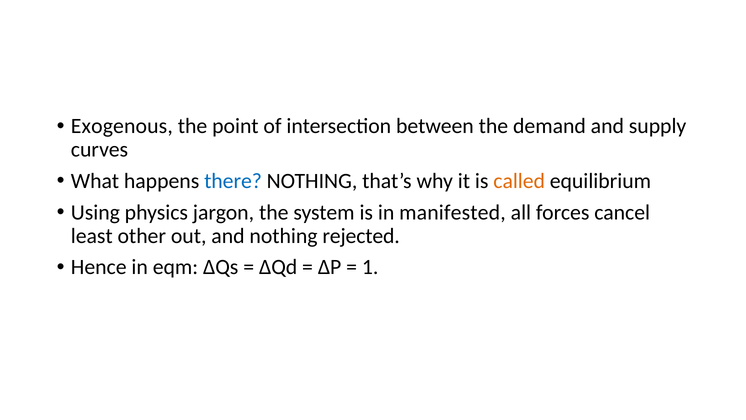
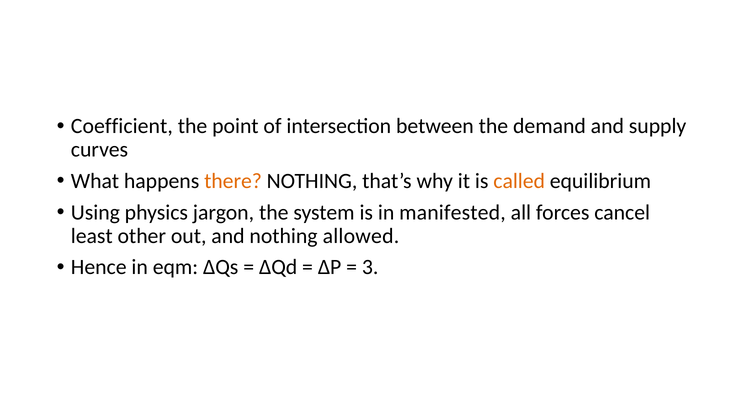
Exogenous: Exogenous -> Coefficient (122, 126)
there colour: blue -> orange (233, 181)
rejected: rejected -> allowed (361, 236)
1: 1 -> 3 (370, 267)
